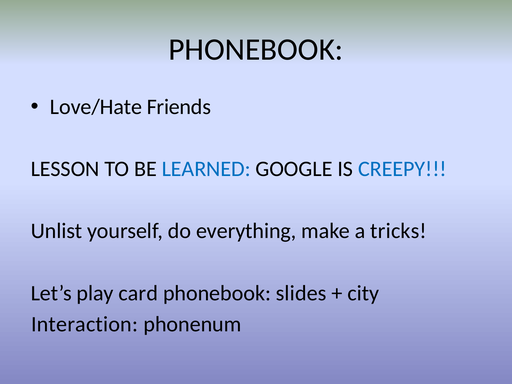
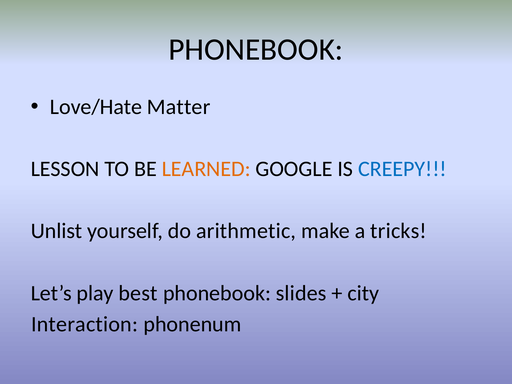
Friends: Friends -> Matter (179, 107)
LEARNED colour: blue -> orange (206, 169)
everything: everything -> arithmetic (246, 231)
card: card -> best (138, 293)
